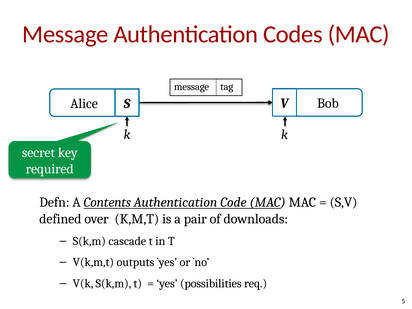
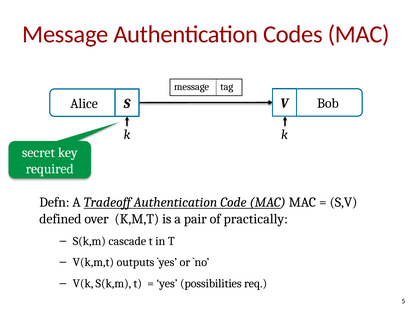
Contents: Contents -> Tradeoff (107, 202)
downloads: downloads -> practically (256, 219)
